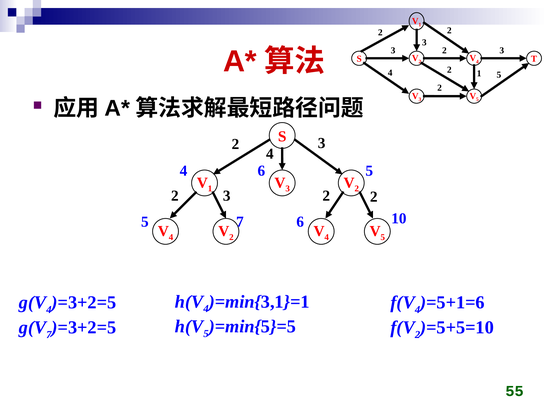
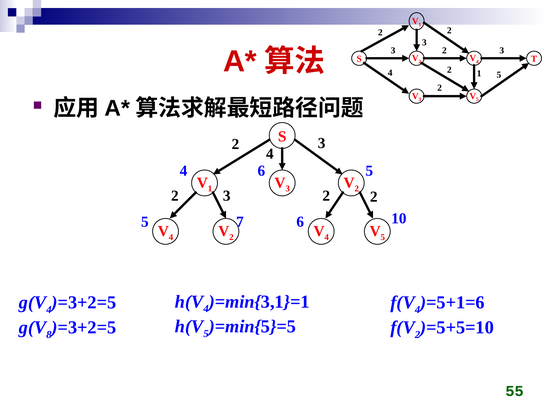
7: 7 -> 8 (49, 335)
